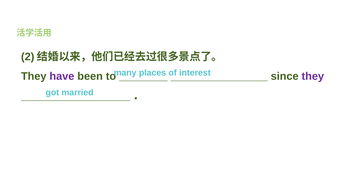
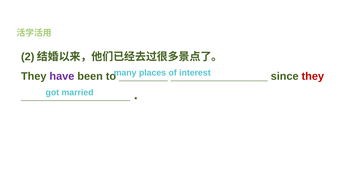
they colour: purple -> red (313, 76)
